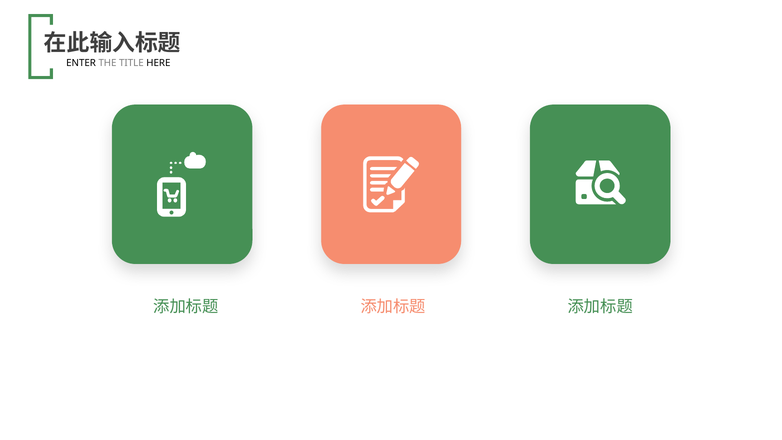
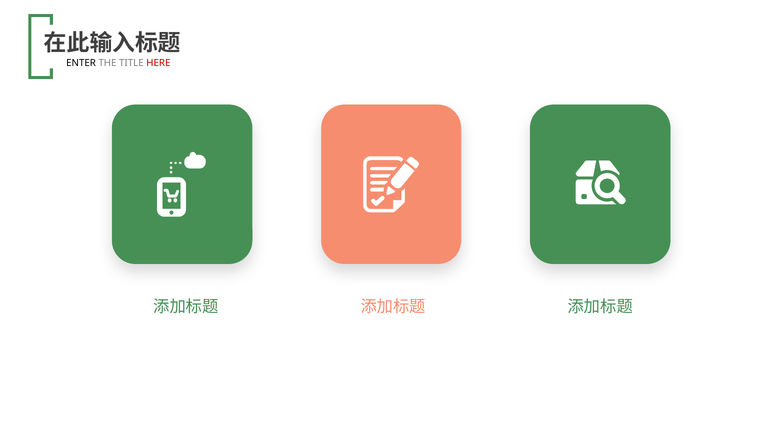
HERE colour: black -> red (158, 63)
